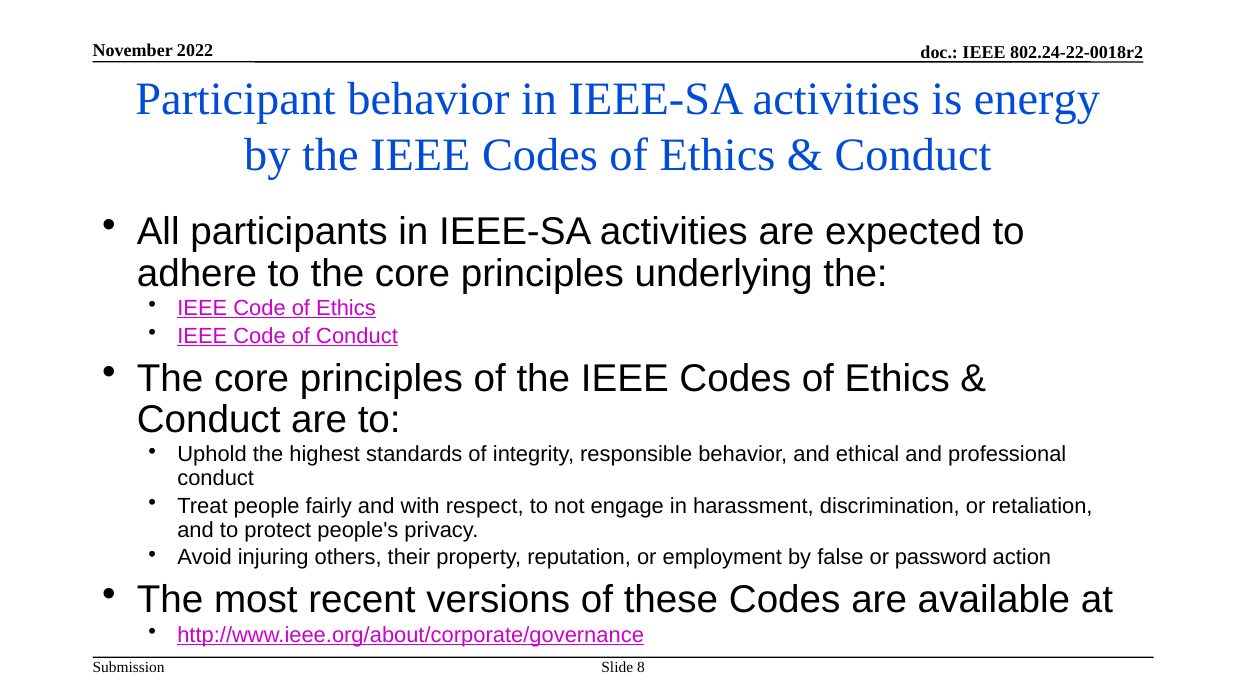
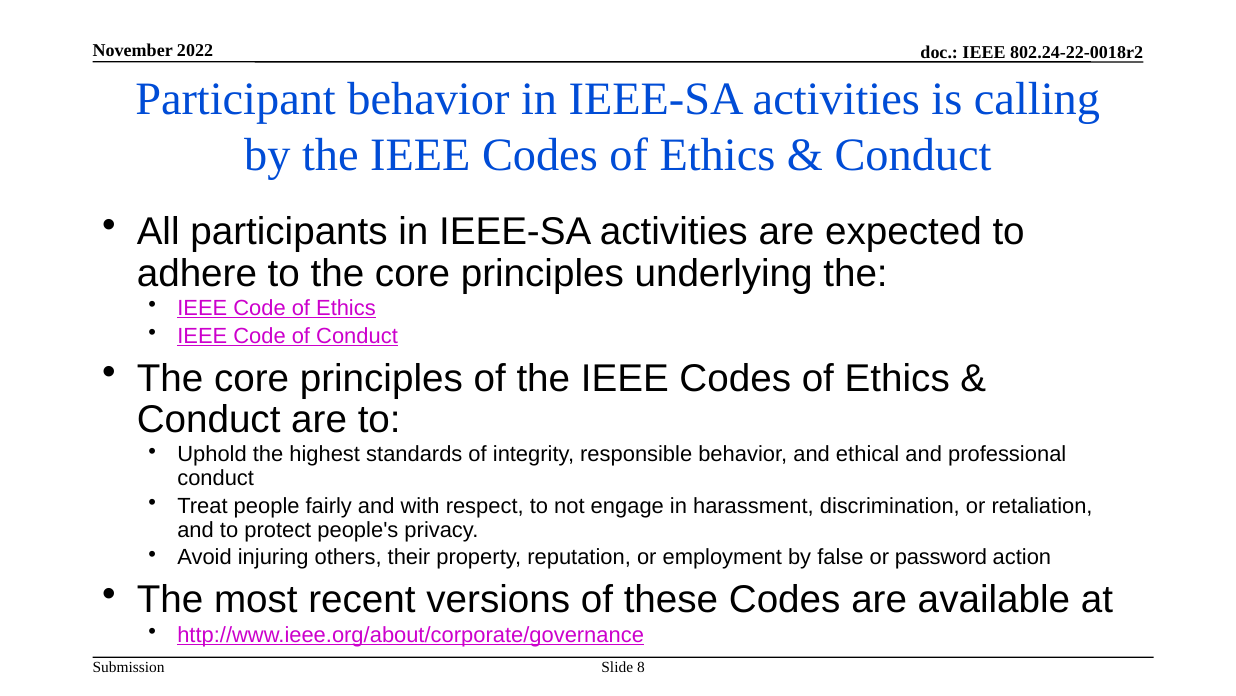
energy: energy -> calling (1037, 99)
